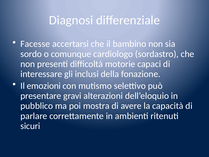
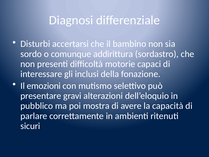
Facesse: Facesse -> Disturbi (35, 44)
cardiologo: cardiologo -> addirittura (113, 54)
